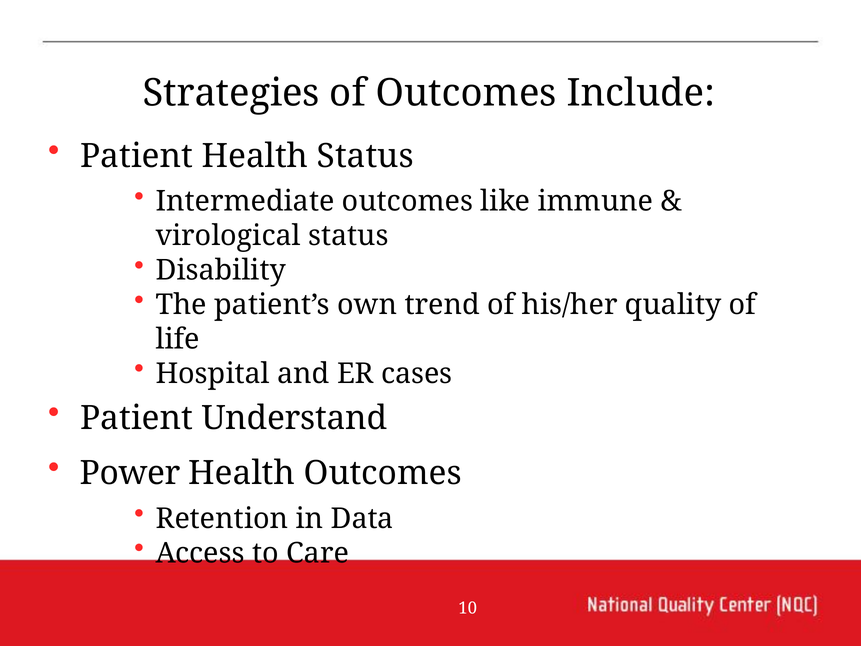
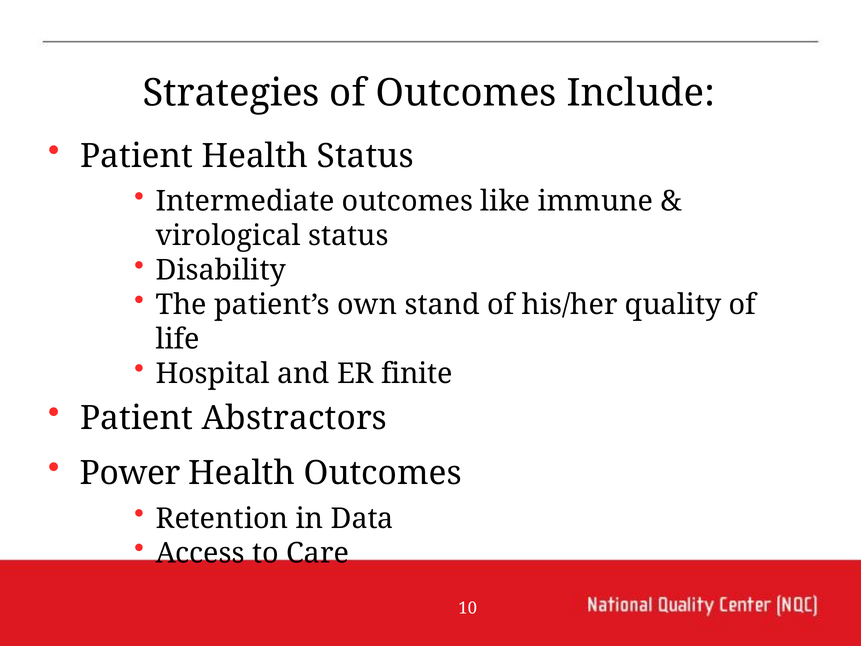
trend: trend -> stand (442, 305)
cases: cases -> finite (417, 373)
Understand: Understand -> Abstractors (294, 418)
